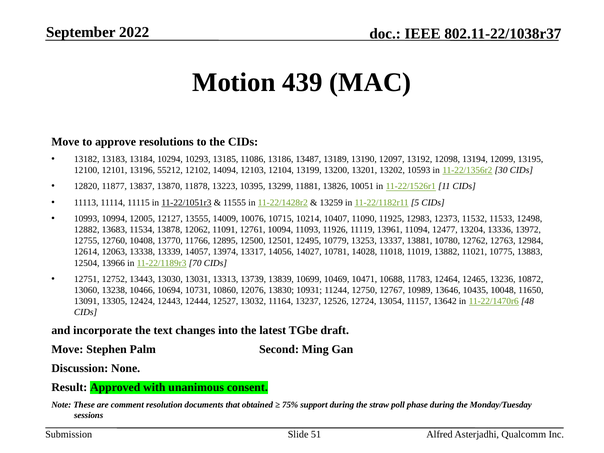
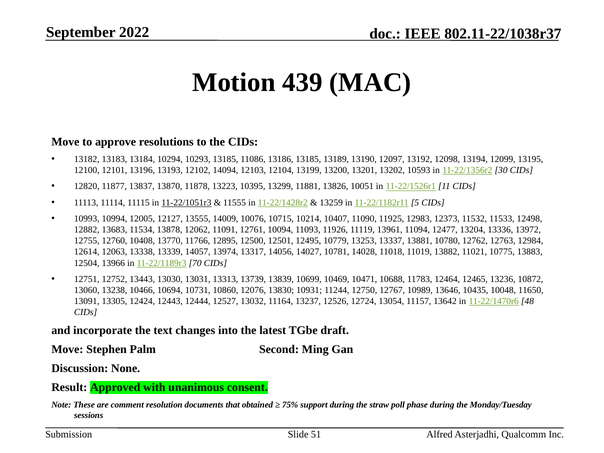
13186 13487: 13487 -> 13185 (308, 159)
55212: 55212 -> 13193 (170, 170)
